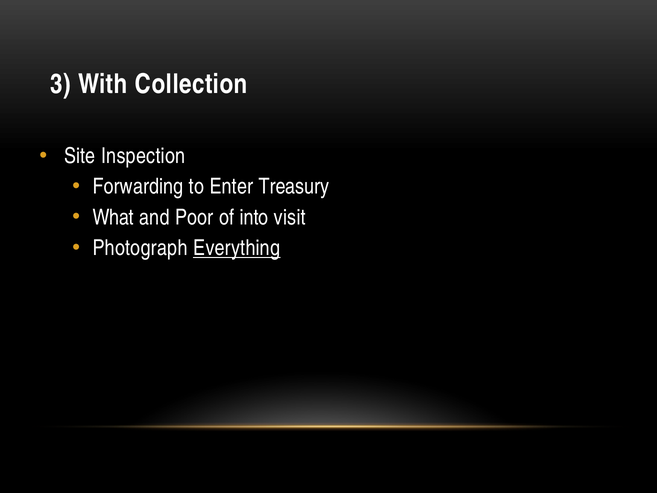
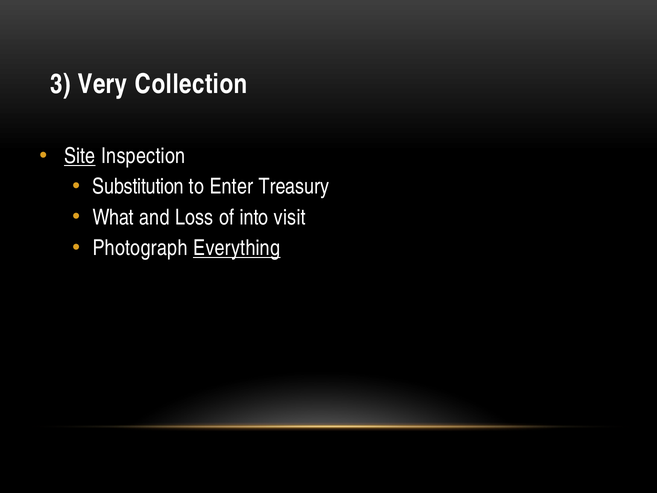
With: With -> Very (103, 84)
Site underline: none -> present (80, 156)
Forwarding: Forwarding -> Substitution (138, 187)
Poor: Poor -> Loss (194, 217)
